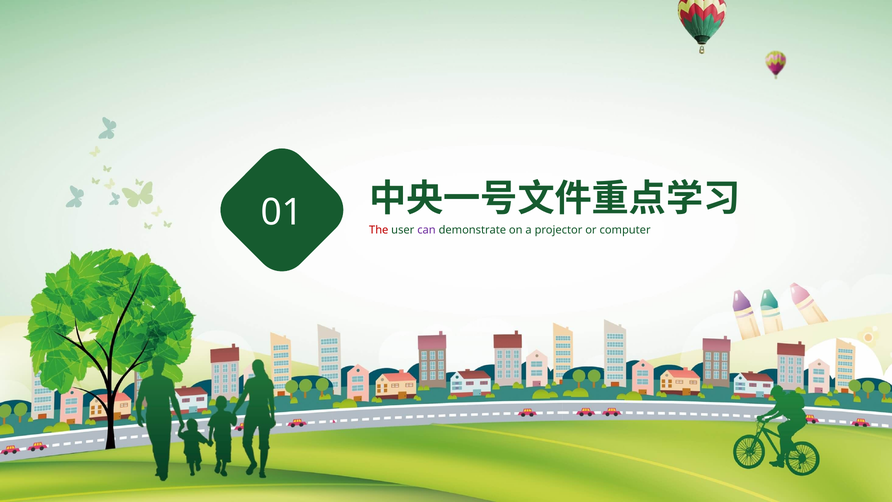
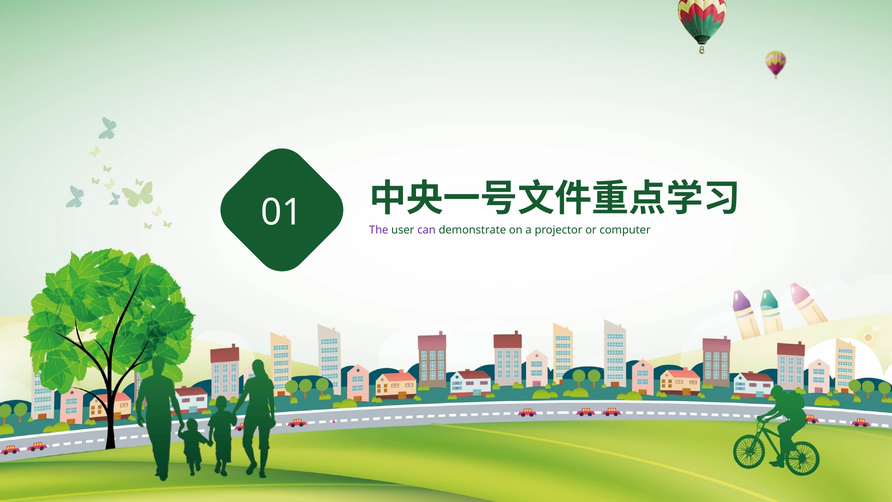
The colour: red -> purple (379, 230)
